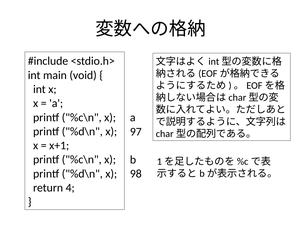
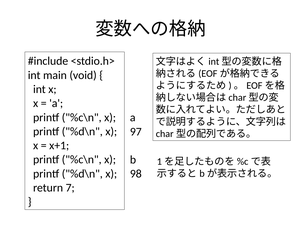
4: 4 -> 7 (70, 188)
